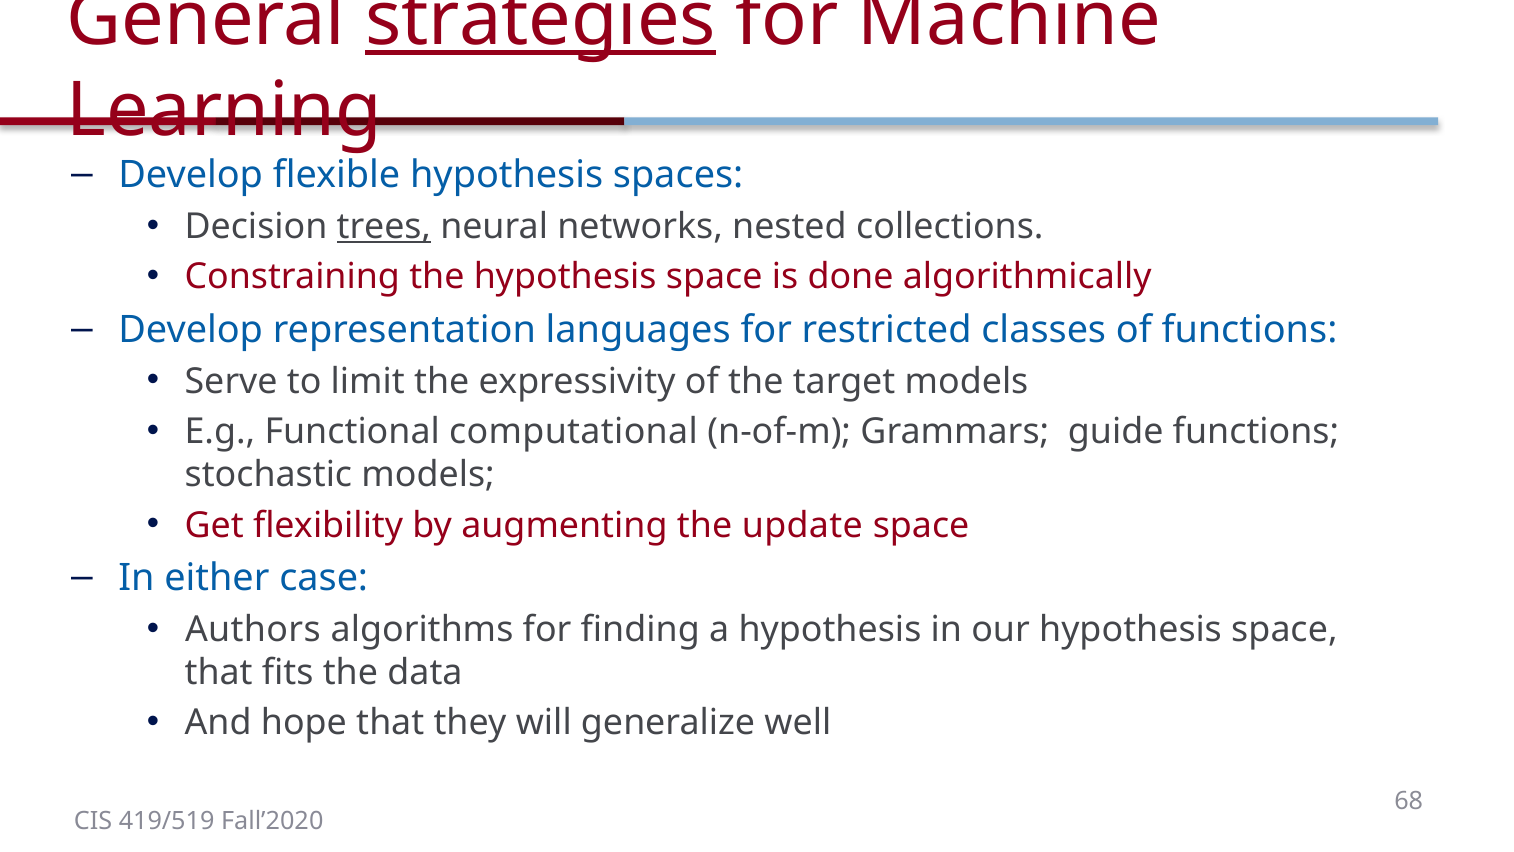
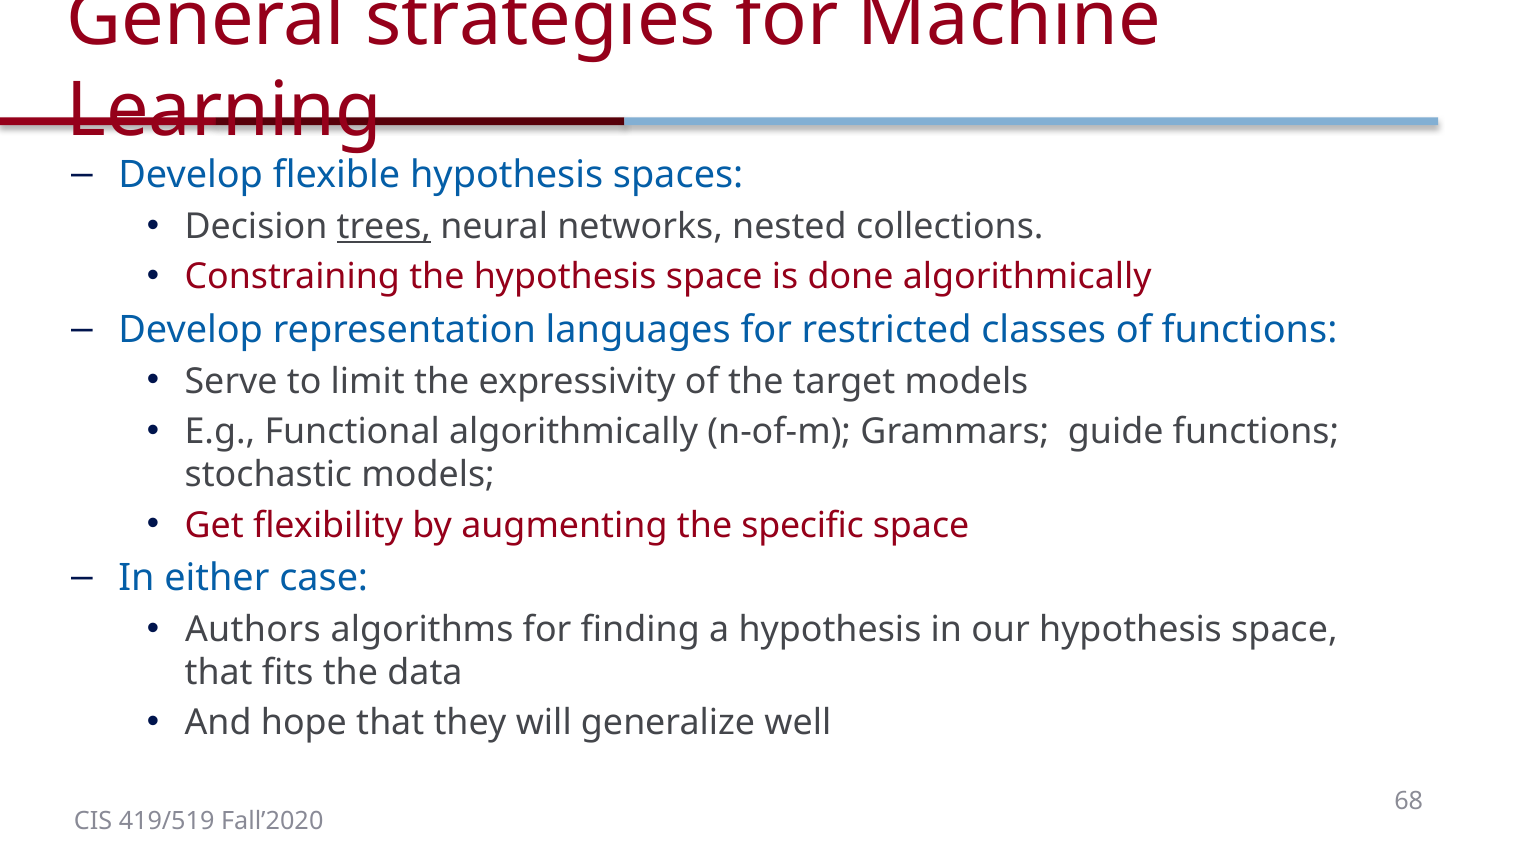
strategies underline: present -> none (540, 20)
Functional computational: computational -> algorithmically (574, 432)
update: update -> specific (803, 525)
